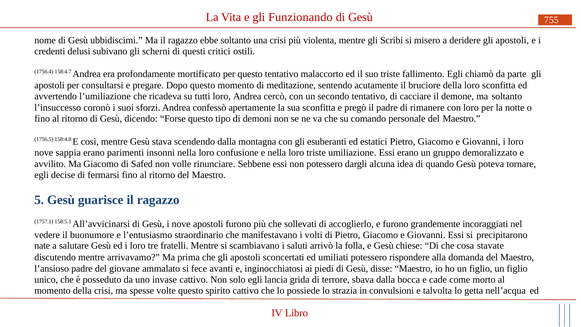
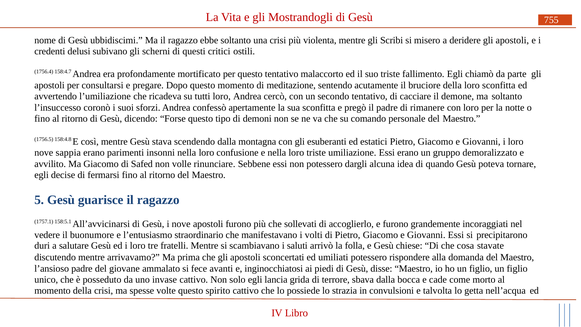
Funzionando: Funzionando -> Mostrandogli (301, 17)
nate: nate -> duri (42, 246)
